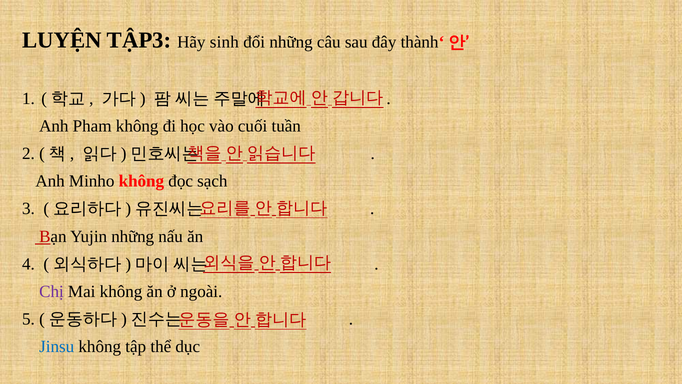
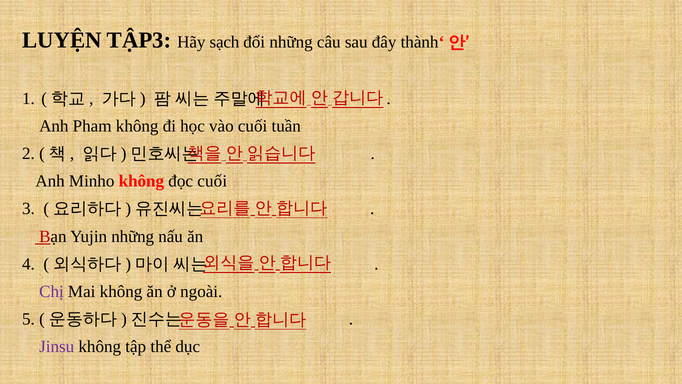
sinh: sinh -> sạch (224, 42)
đọc sạch: sạch -> cuối (212, 181)
Jinsu colour: blue -> purple (57, 346)
